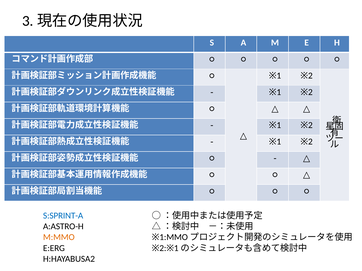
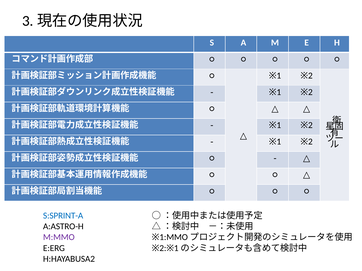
M:MMO colour: orange -> purple (59, 238)
